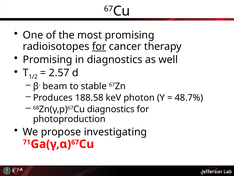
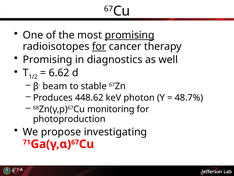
promising underline: none -> present (130, 35)
2.57: 2.57 -> 6.62 (59, 73)
188.58: 188.58 -> 448.62 (89, 97)
68Zn(γ,p)67Cu diagnostics: diagnostics -> monitoring (111, 109)
